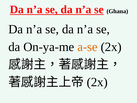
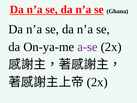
a-se colour: orange -> purple (87, 47)
